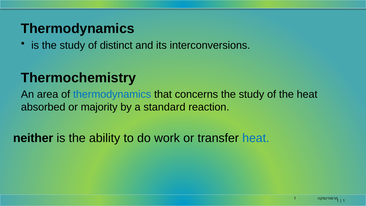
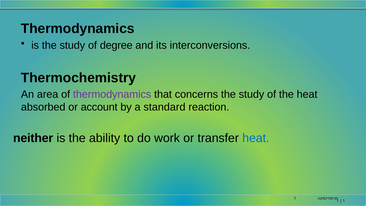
distinct: distinct -> degree (116, 45)
thermodynamics colour: blue -> purple (112, 94)
majority: majority -> account (99, 107)
